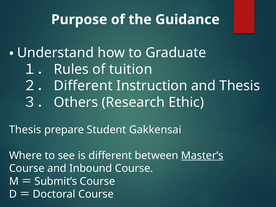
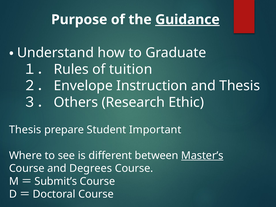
Guidance underline: none -> present (187, 20)
Different: Different -> Envelope (83, 86)
Gakkensai: Gakkensai -> Important (155, 130)
Inbound: Inbound -> Degrees (91, 168)
